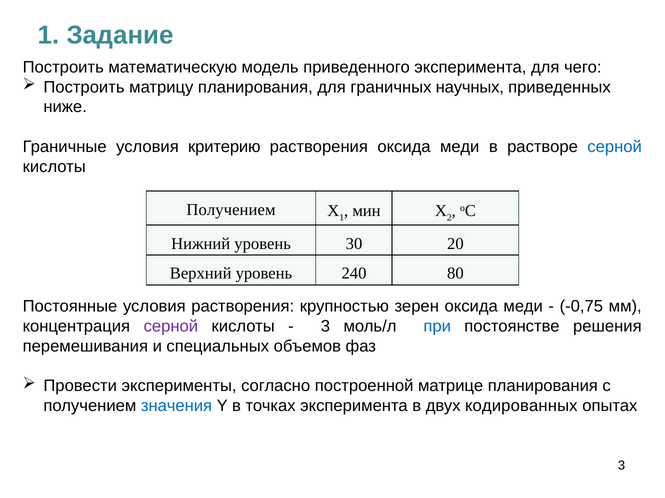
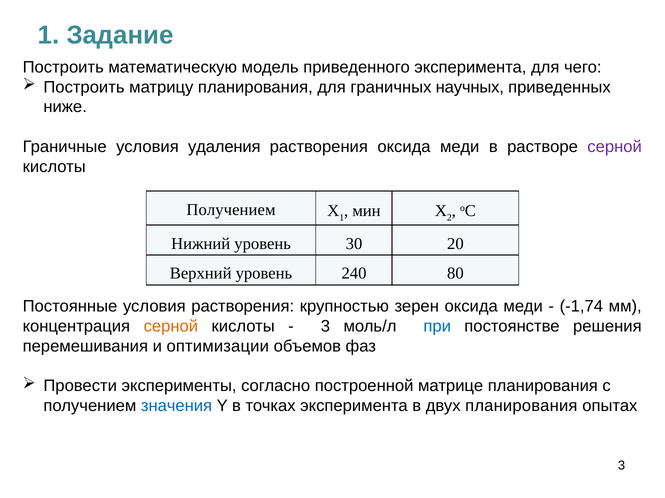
критерию: критерию -> удаления (224, 147)
серной colour: blue -> purple (615, 147)
-0,75: -0,75 -> -1,74 (581, 307)
серной colour: purple -> orange (171, 327)
специальных: специальных -> оптимизации (218, 347)
двух кодированных: кодированных -> планирования (521, 406)
